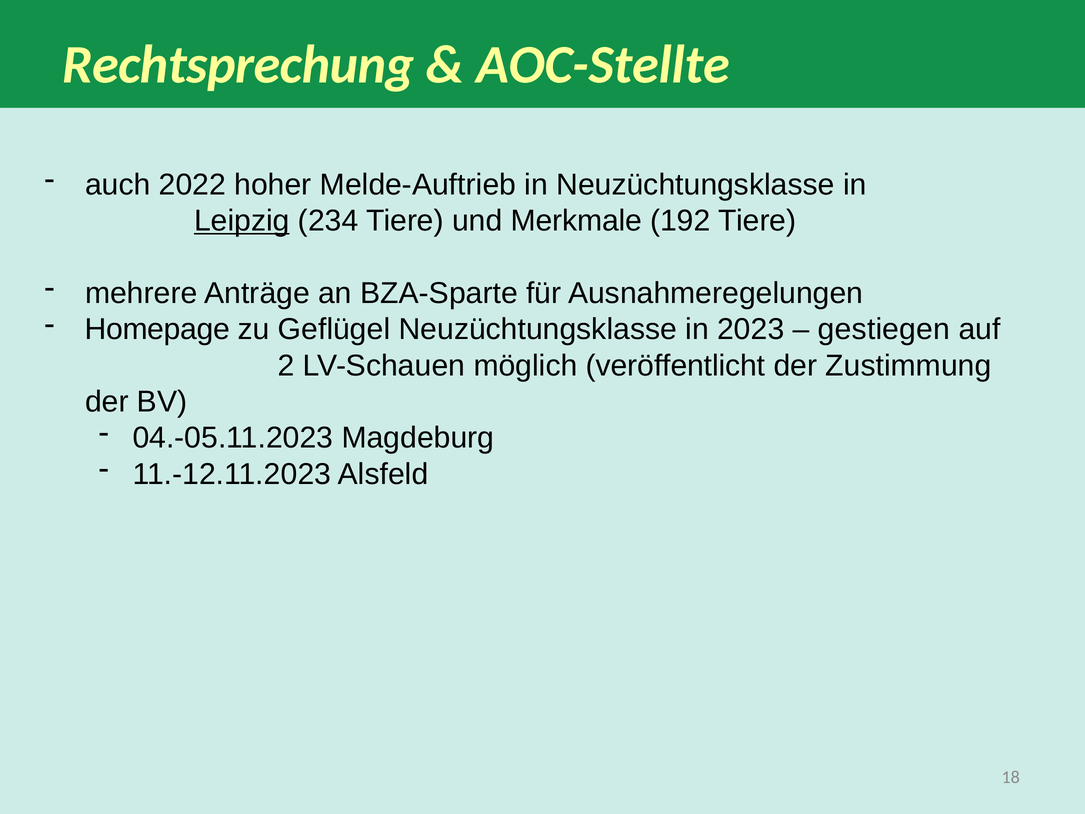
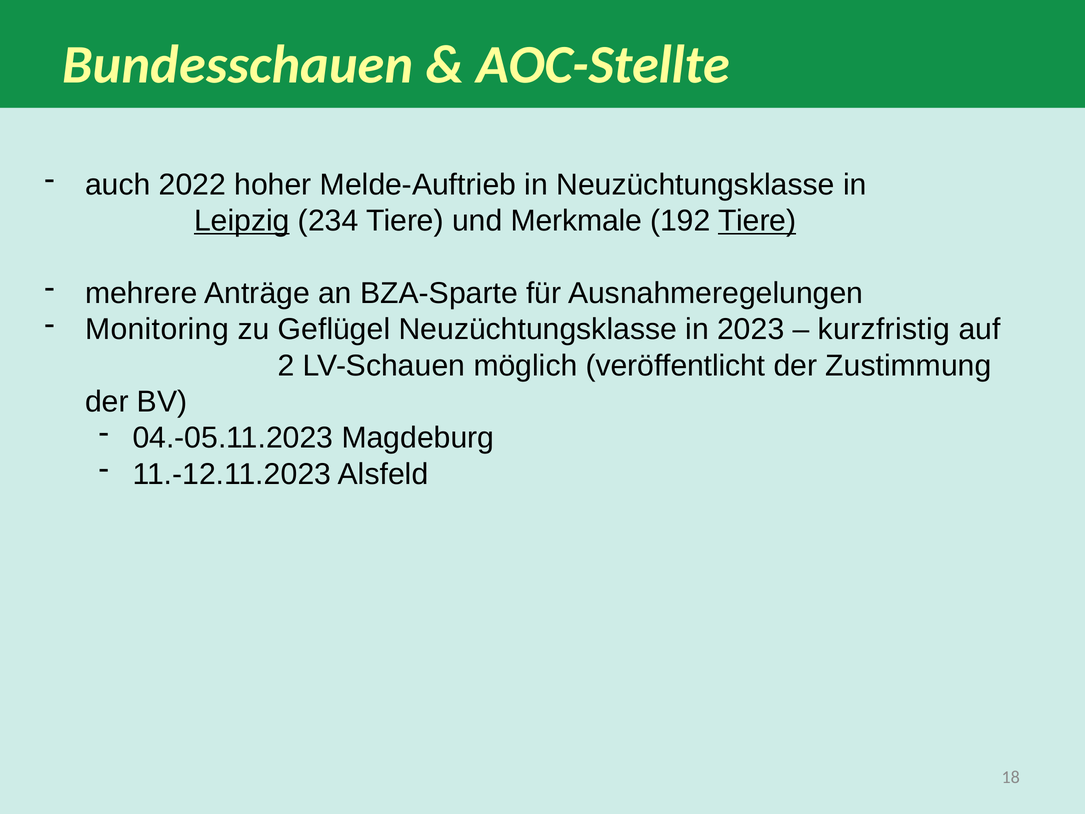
Rechtsprechung: Rechtsprechung -> Bundesschauen (238, 65)
Tiere underline: none -> present (757, 221)
Homepage: Homepage -> Monitoring (157, 329)
gestiegen: gestiegen -> kurzfristig (884, 329)
